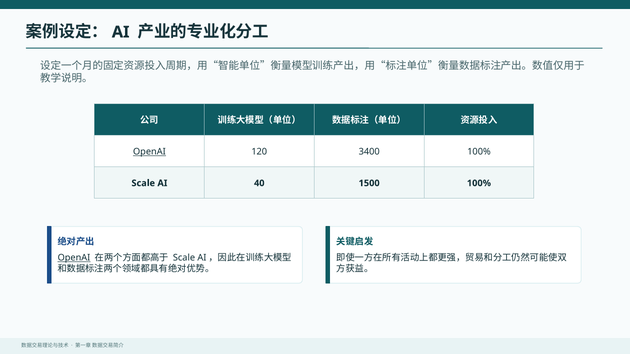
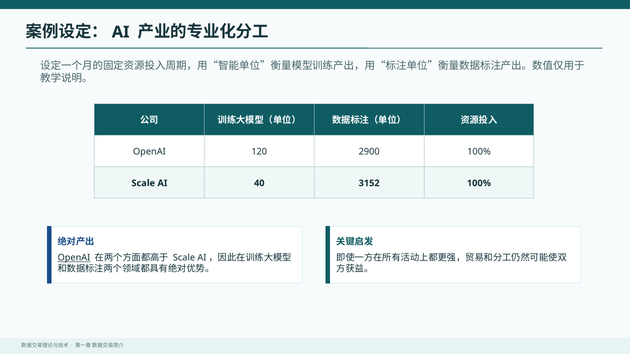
OpenAI underline: present -> none (149, 152)
3400: 3400 -> 2900 (369, 152)
1500: 1500 -> 3152 (369, 183)
